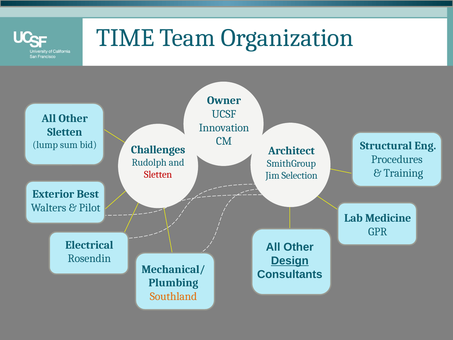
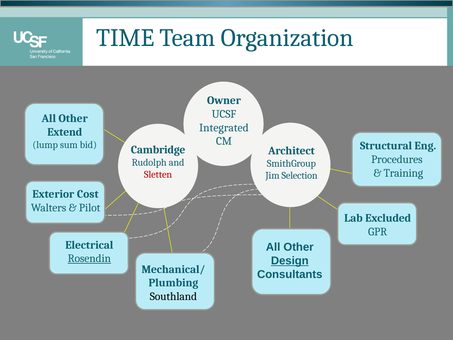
Innovation: Innovation -> Integrated (224, 128)
Sletten: Sletten -> Extend (65, 132)
Challenges: Challenges -> Cambridge (158, 150)
Best: Best -> Cost (88, 194)
Medicine: Medicine -> Excluded (388, 218)
Rosendin underline: none -> present (89, 258)
Southland colour: orange -> black (173, 296)
